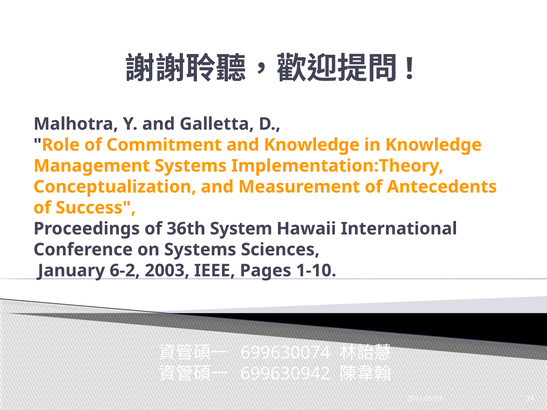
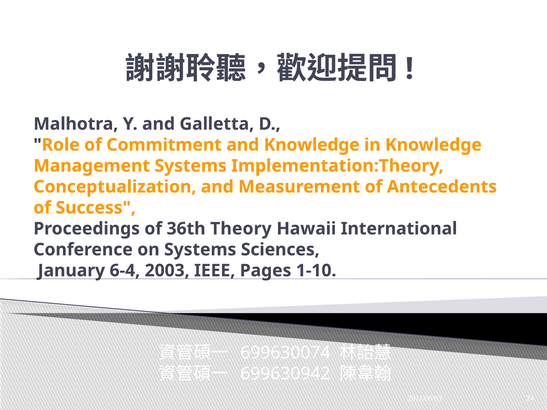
System: System -> Theory (241, 229)
6-2: 6-2 -> 6-4 (125, 271)
